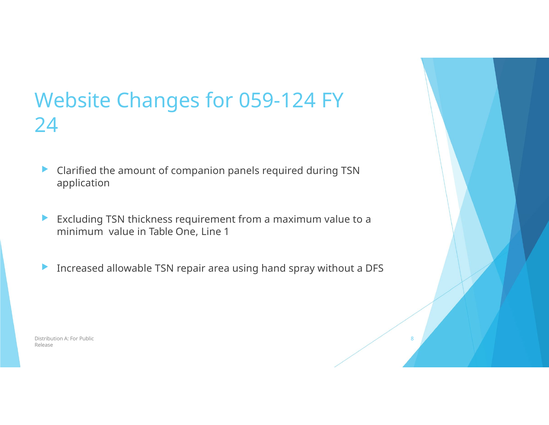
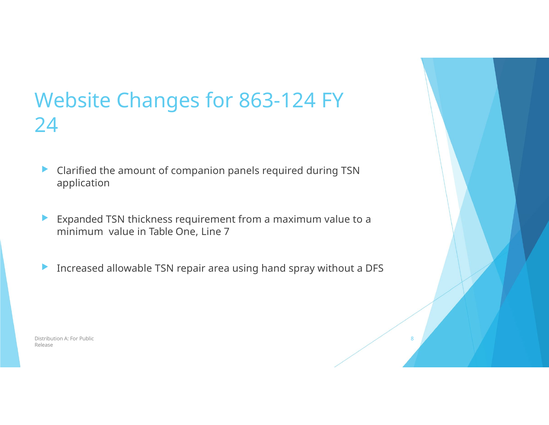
059-124: 059-124 -> 863-124 (277, 100)
Excluding: Excluding -> Expanded (80, 219)
1: 1 -> 7 (227, 232)
